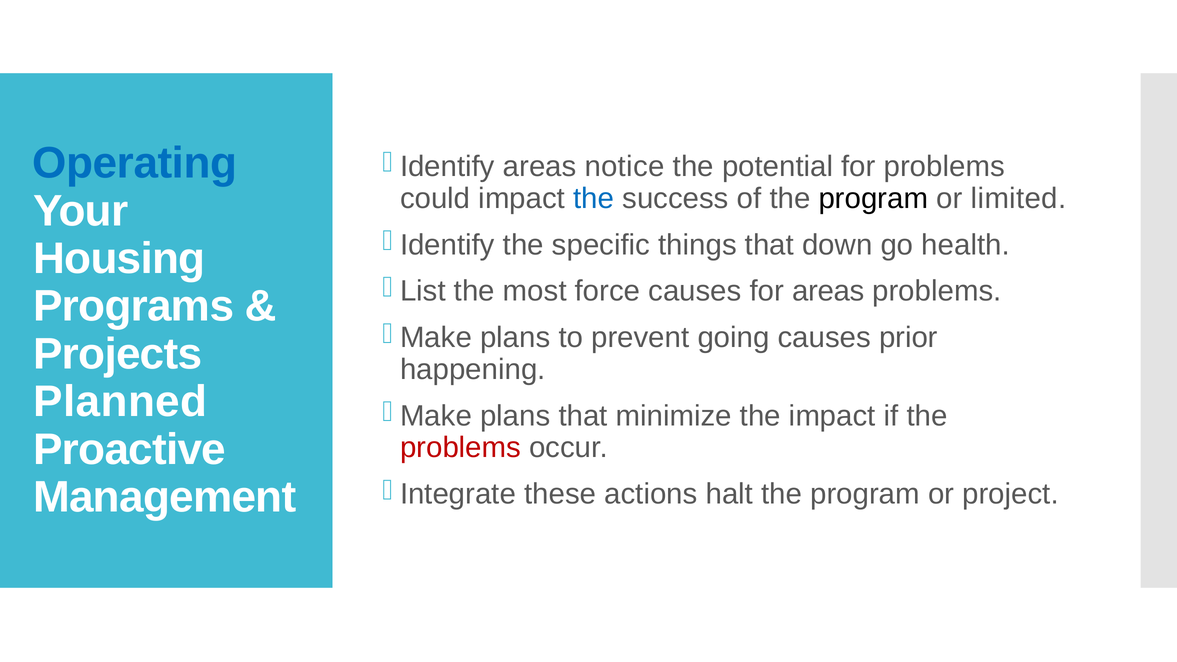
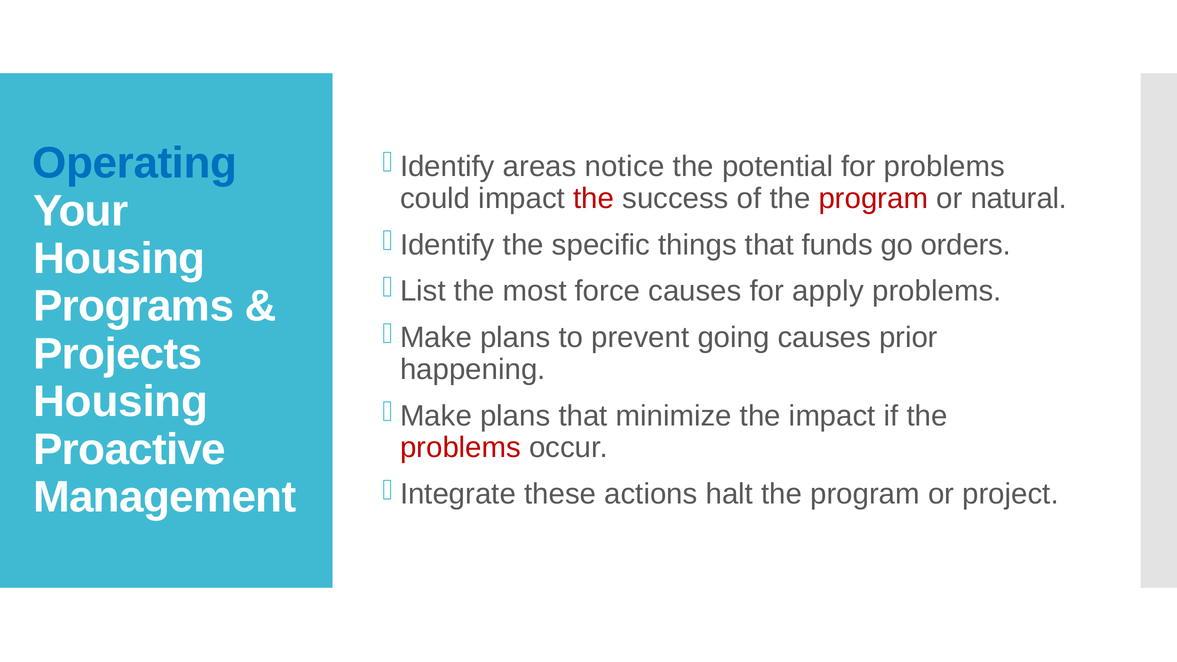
the colour: blue -> red (594, 198)
program colour: black -> red (873, 198)
limited: limited -> natural (1019, 198)
down: down -> funds (837, 245)
health: health -> orders (966, 245)
for areas: areas -> apply (828, 291)
Planned: Planned -> Housing (121, 402)
